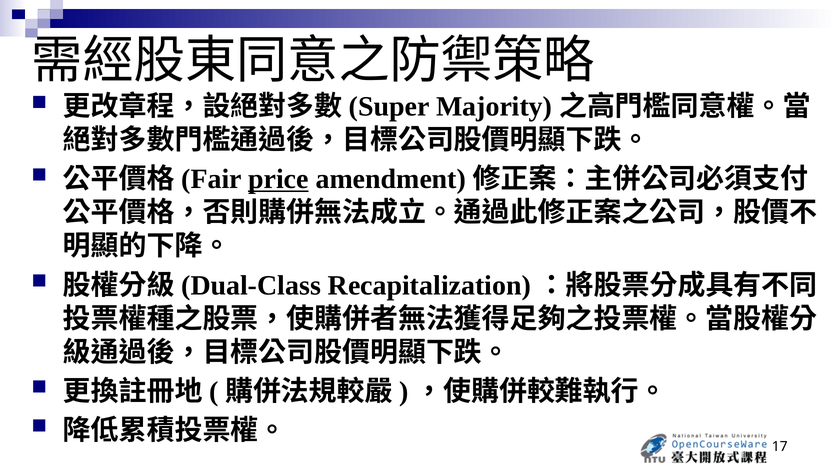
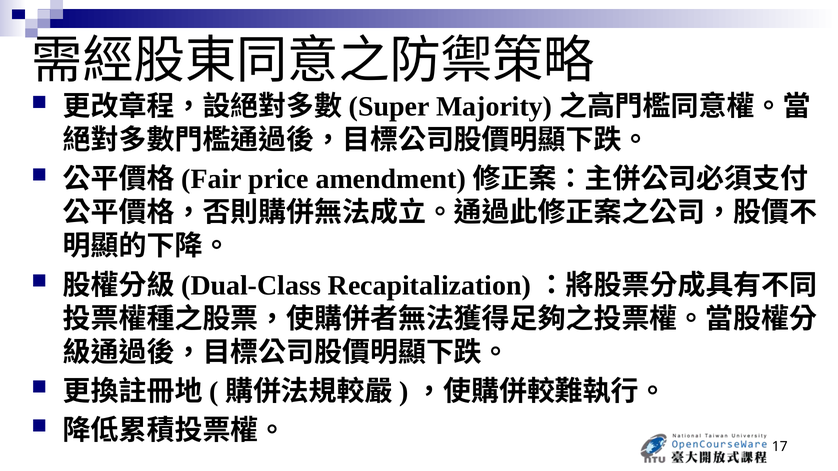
price underline: present -> none (278, 179)
